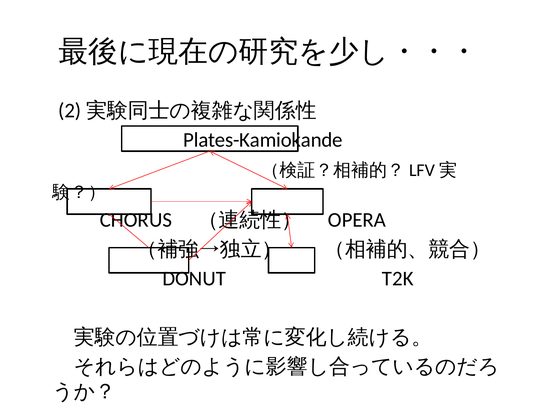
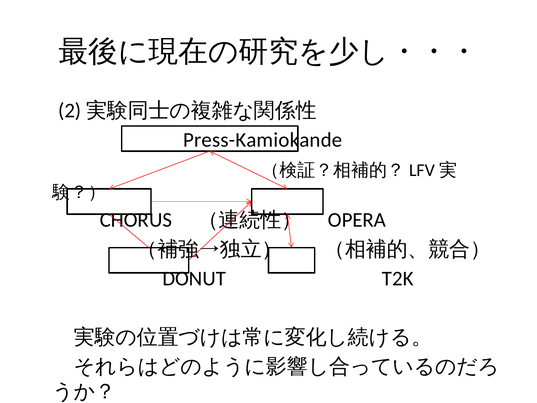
Plates-Kamiokande: Plates-Kamiokande -> Press-Kamiokande (263, 140)
